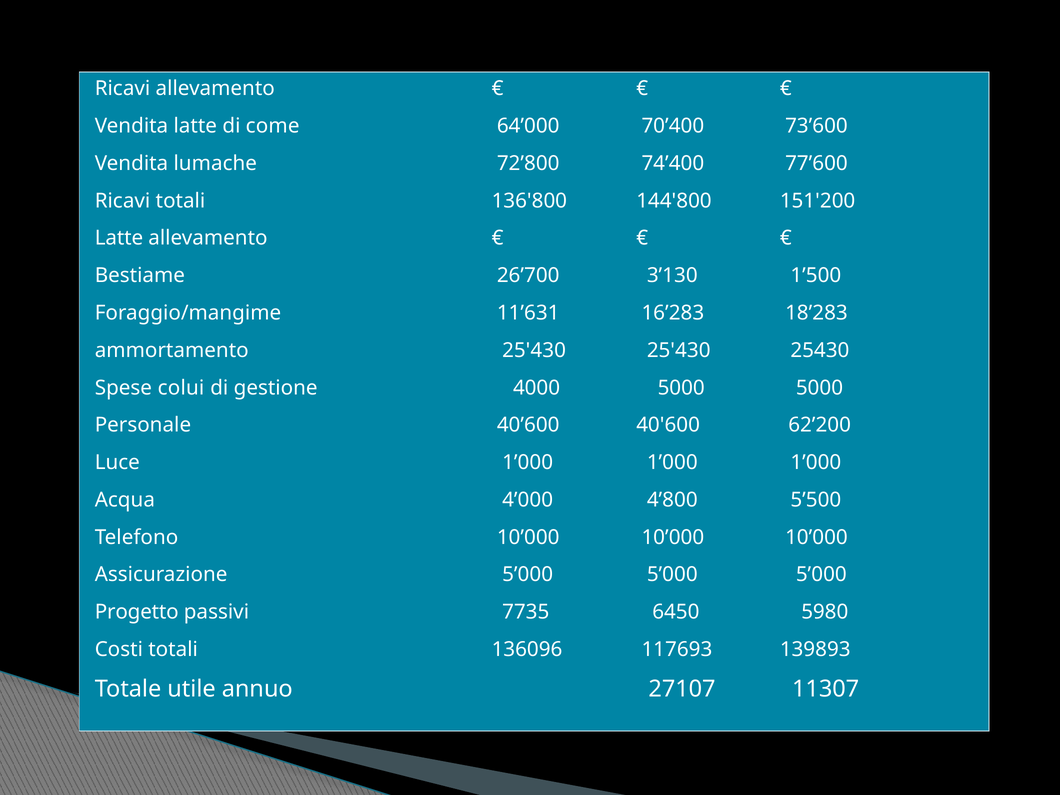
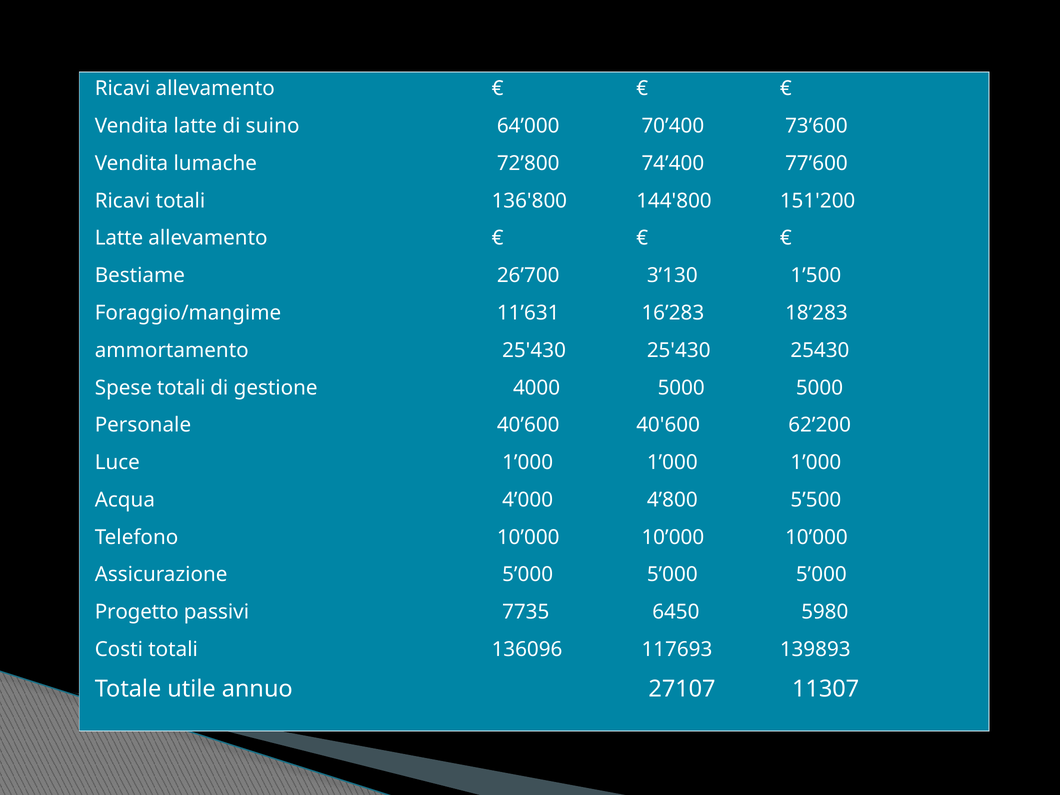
come: come -> suino (273, 126)
Spese colui: colui -> totali (181, 388)
